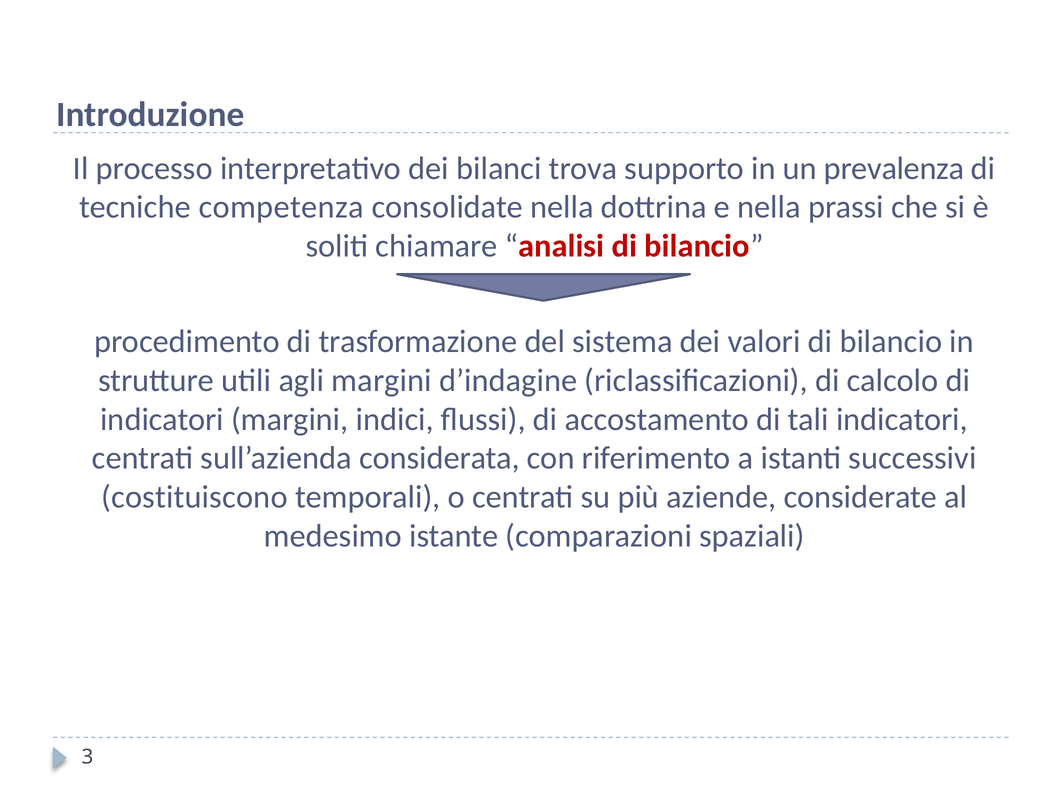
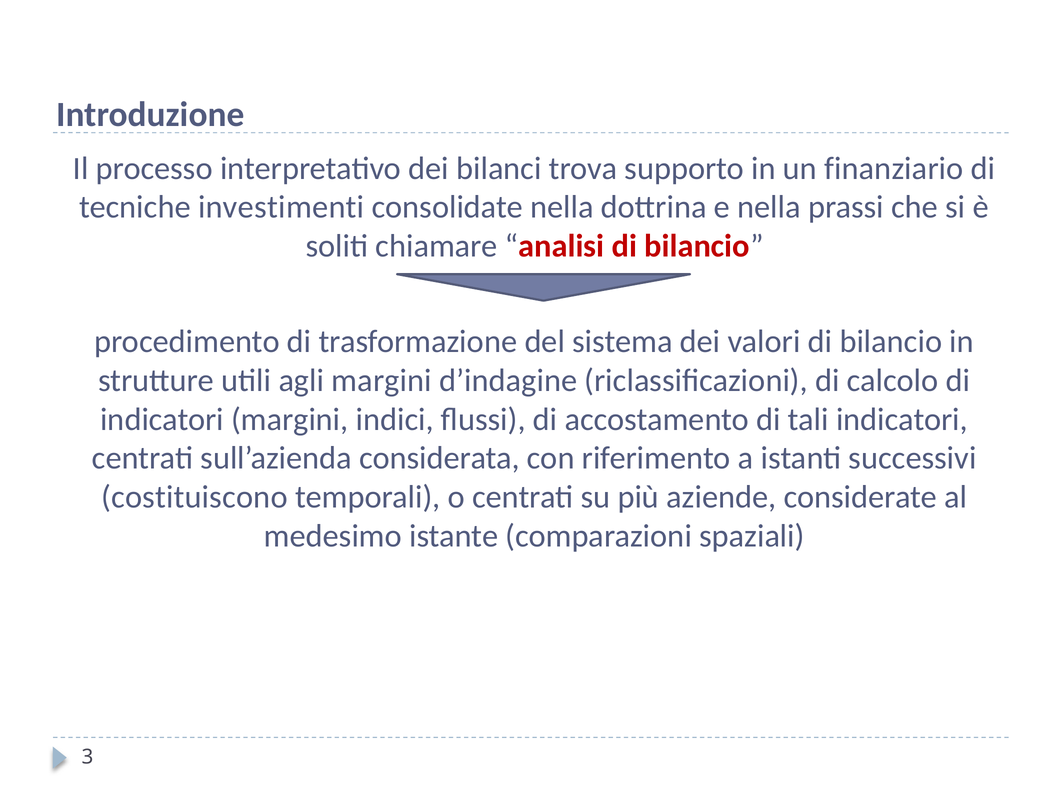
prevalenza: prevalenza -> finanziario (894, 169)
competenza: competenza -> investimenti (281, 207)
